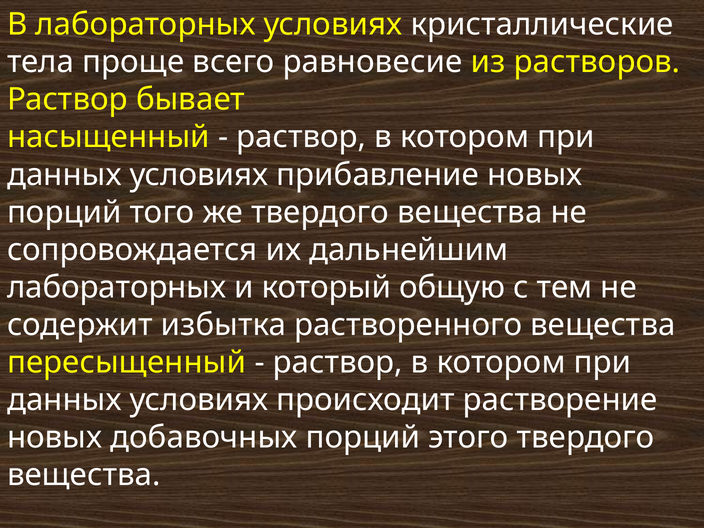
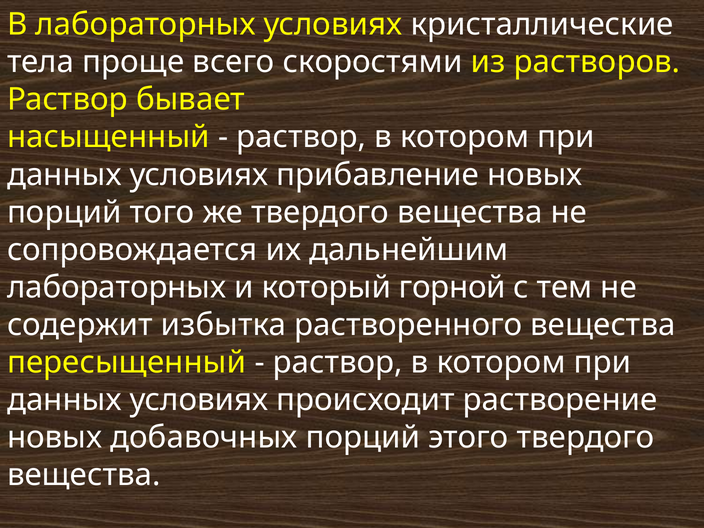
равновесие: равновесие -> скоростями (373, 62)
общую: общую -> горной (452, 287)
